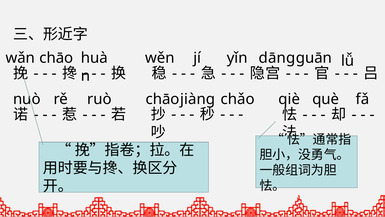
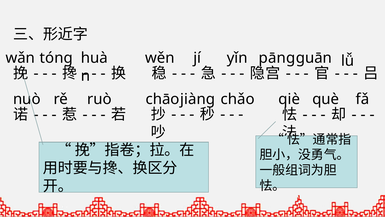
chāo: chāo -> tóng (56, 58)
dāng: dāng -> pāng (277, 58)
